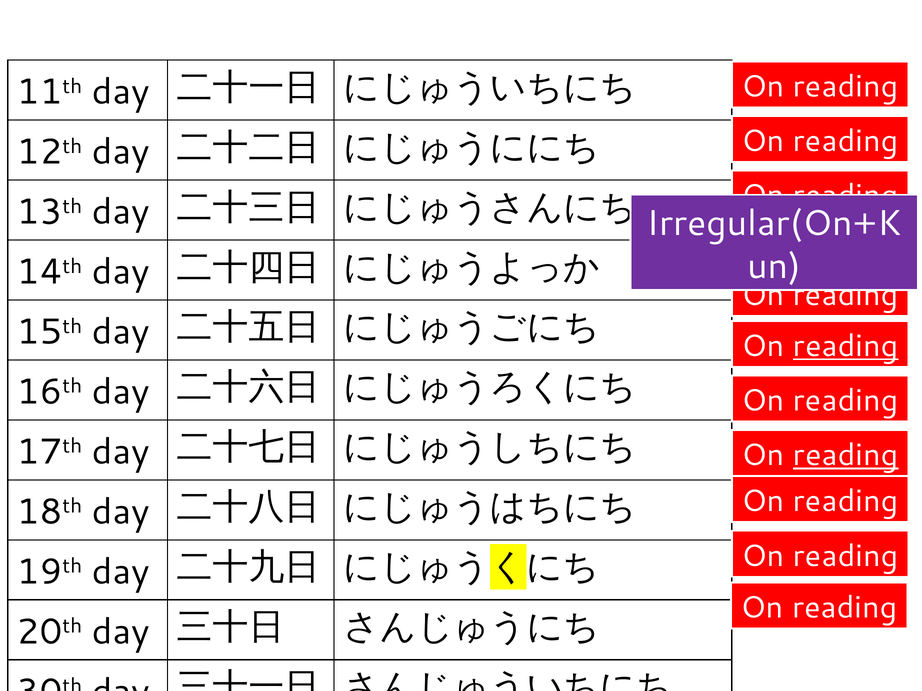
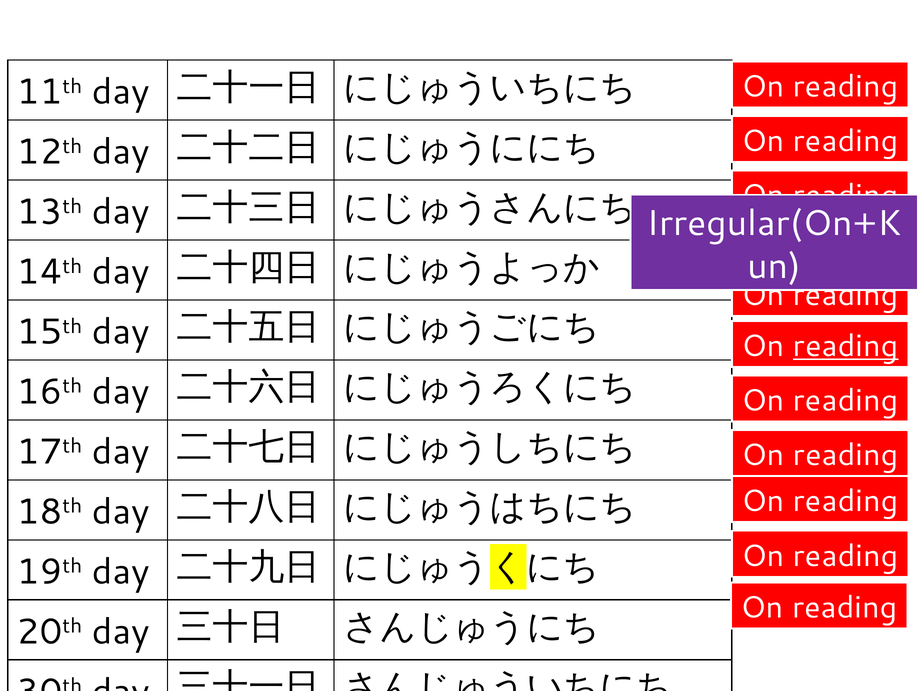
reading underline: present -> none (846, 456)
